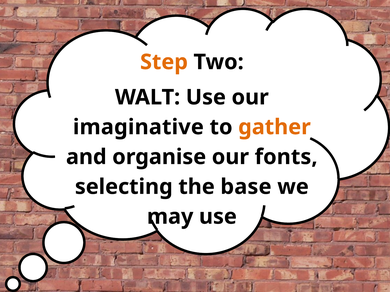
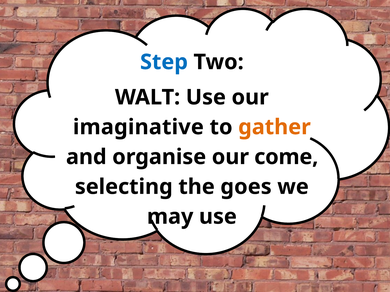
Step colour: orange -> blue (164, 62)
fonts: fonts -> come (286, 157)
base: base -> goes (246, 187)
